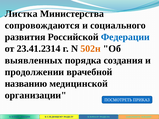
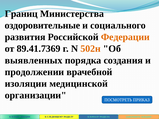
Листка: Листка -> Границ (21, 14)
сопровождаются: сопровождаются -> оздоровительные (42, 25)
Федерации colour: blue -> orange (125, 37)
23.41.2314: 23.41.2314 -> 89.41.7369 (39, 49)
названию: названию -> изоляции (26, 84)
